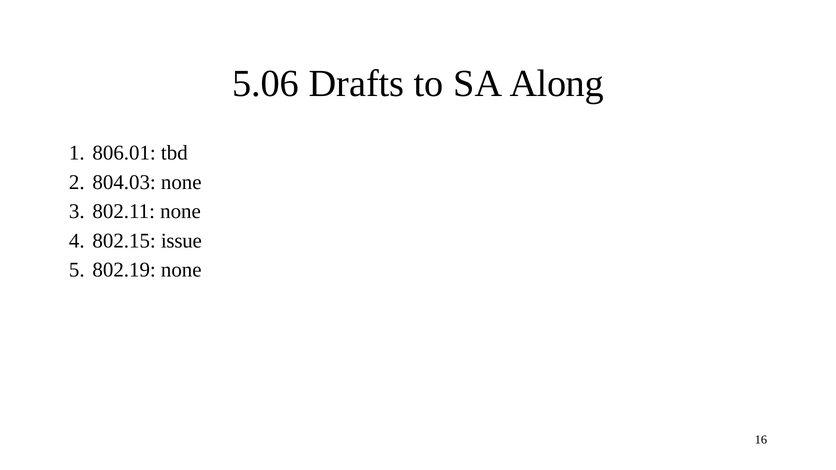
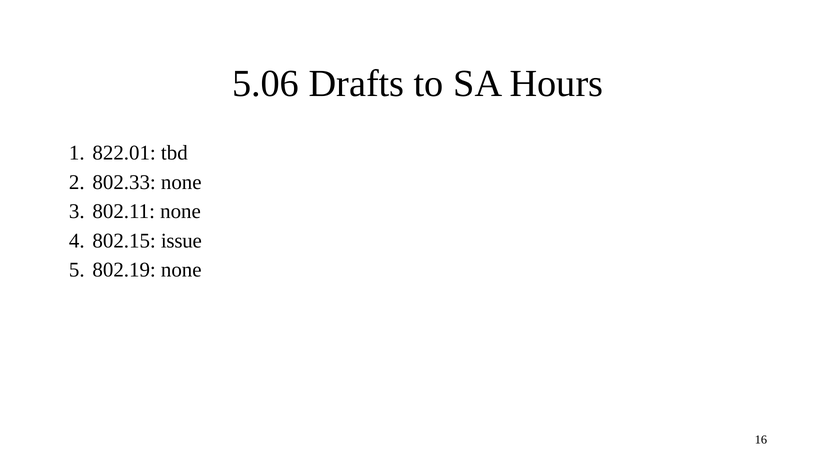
Along: Along -> Hours (556, 84)
806.01: 806.01 -> 822.01 (124, 153)
804.03: 804.03 -> 802.33 (124, 182)
